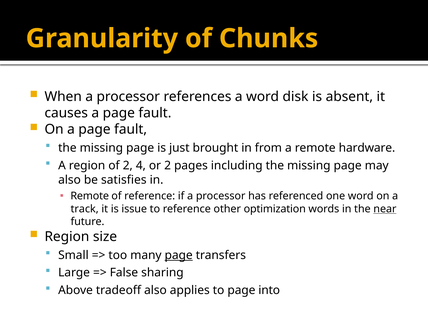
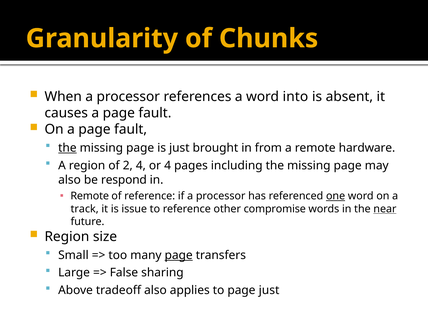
disk: disk -> into (295, 97)
the underline: none -> present (67, 148)
or 2: 2 -> 4 (168, 165)
satisfies: satisfies -> respond (124, 180)
one underline: none -> present (336, 196)
optimization: optimization -> compromise (275, 209)
page into: into -> just (269, 290)
